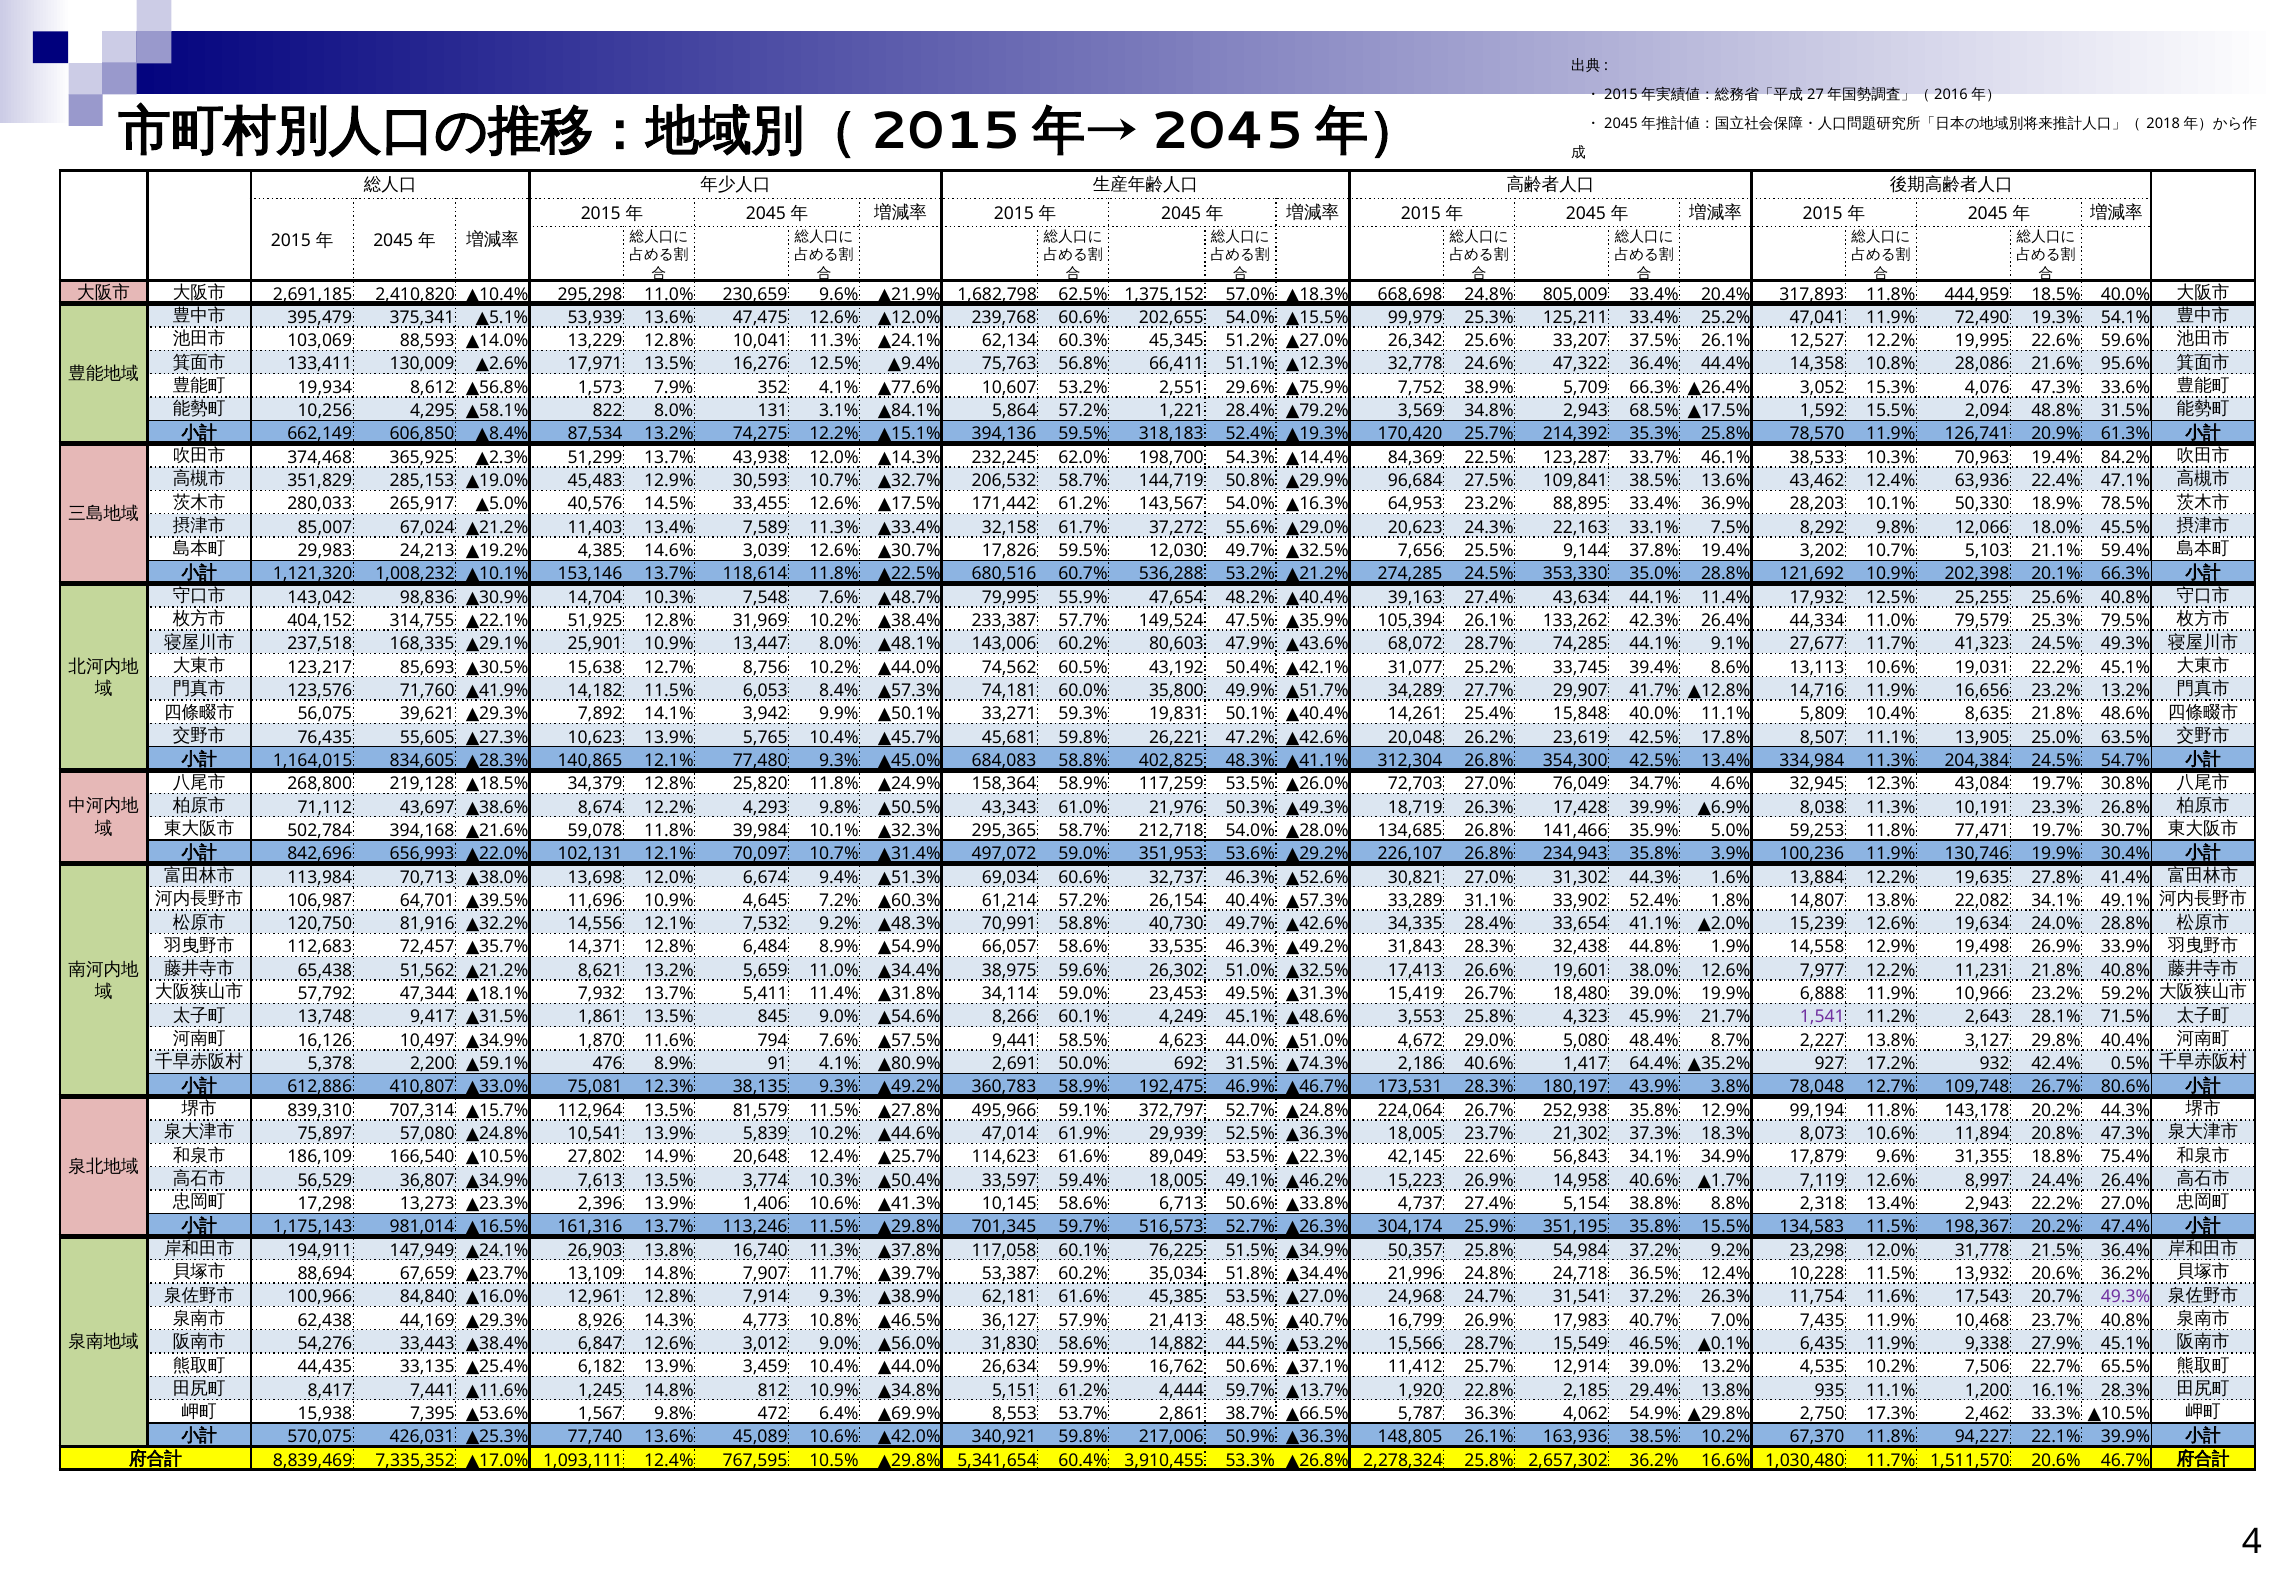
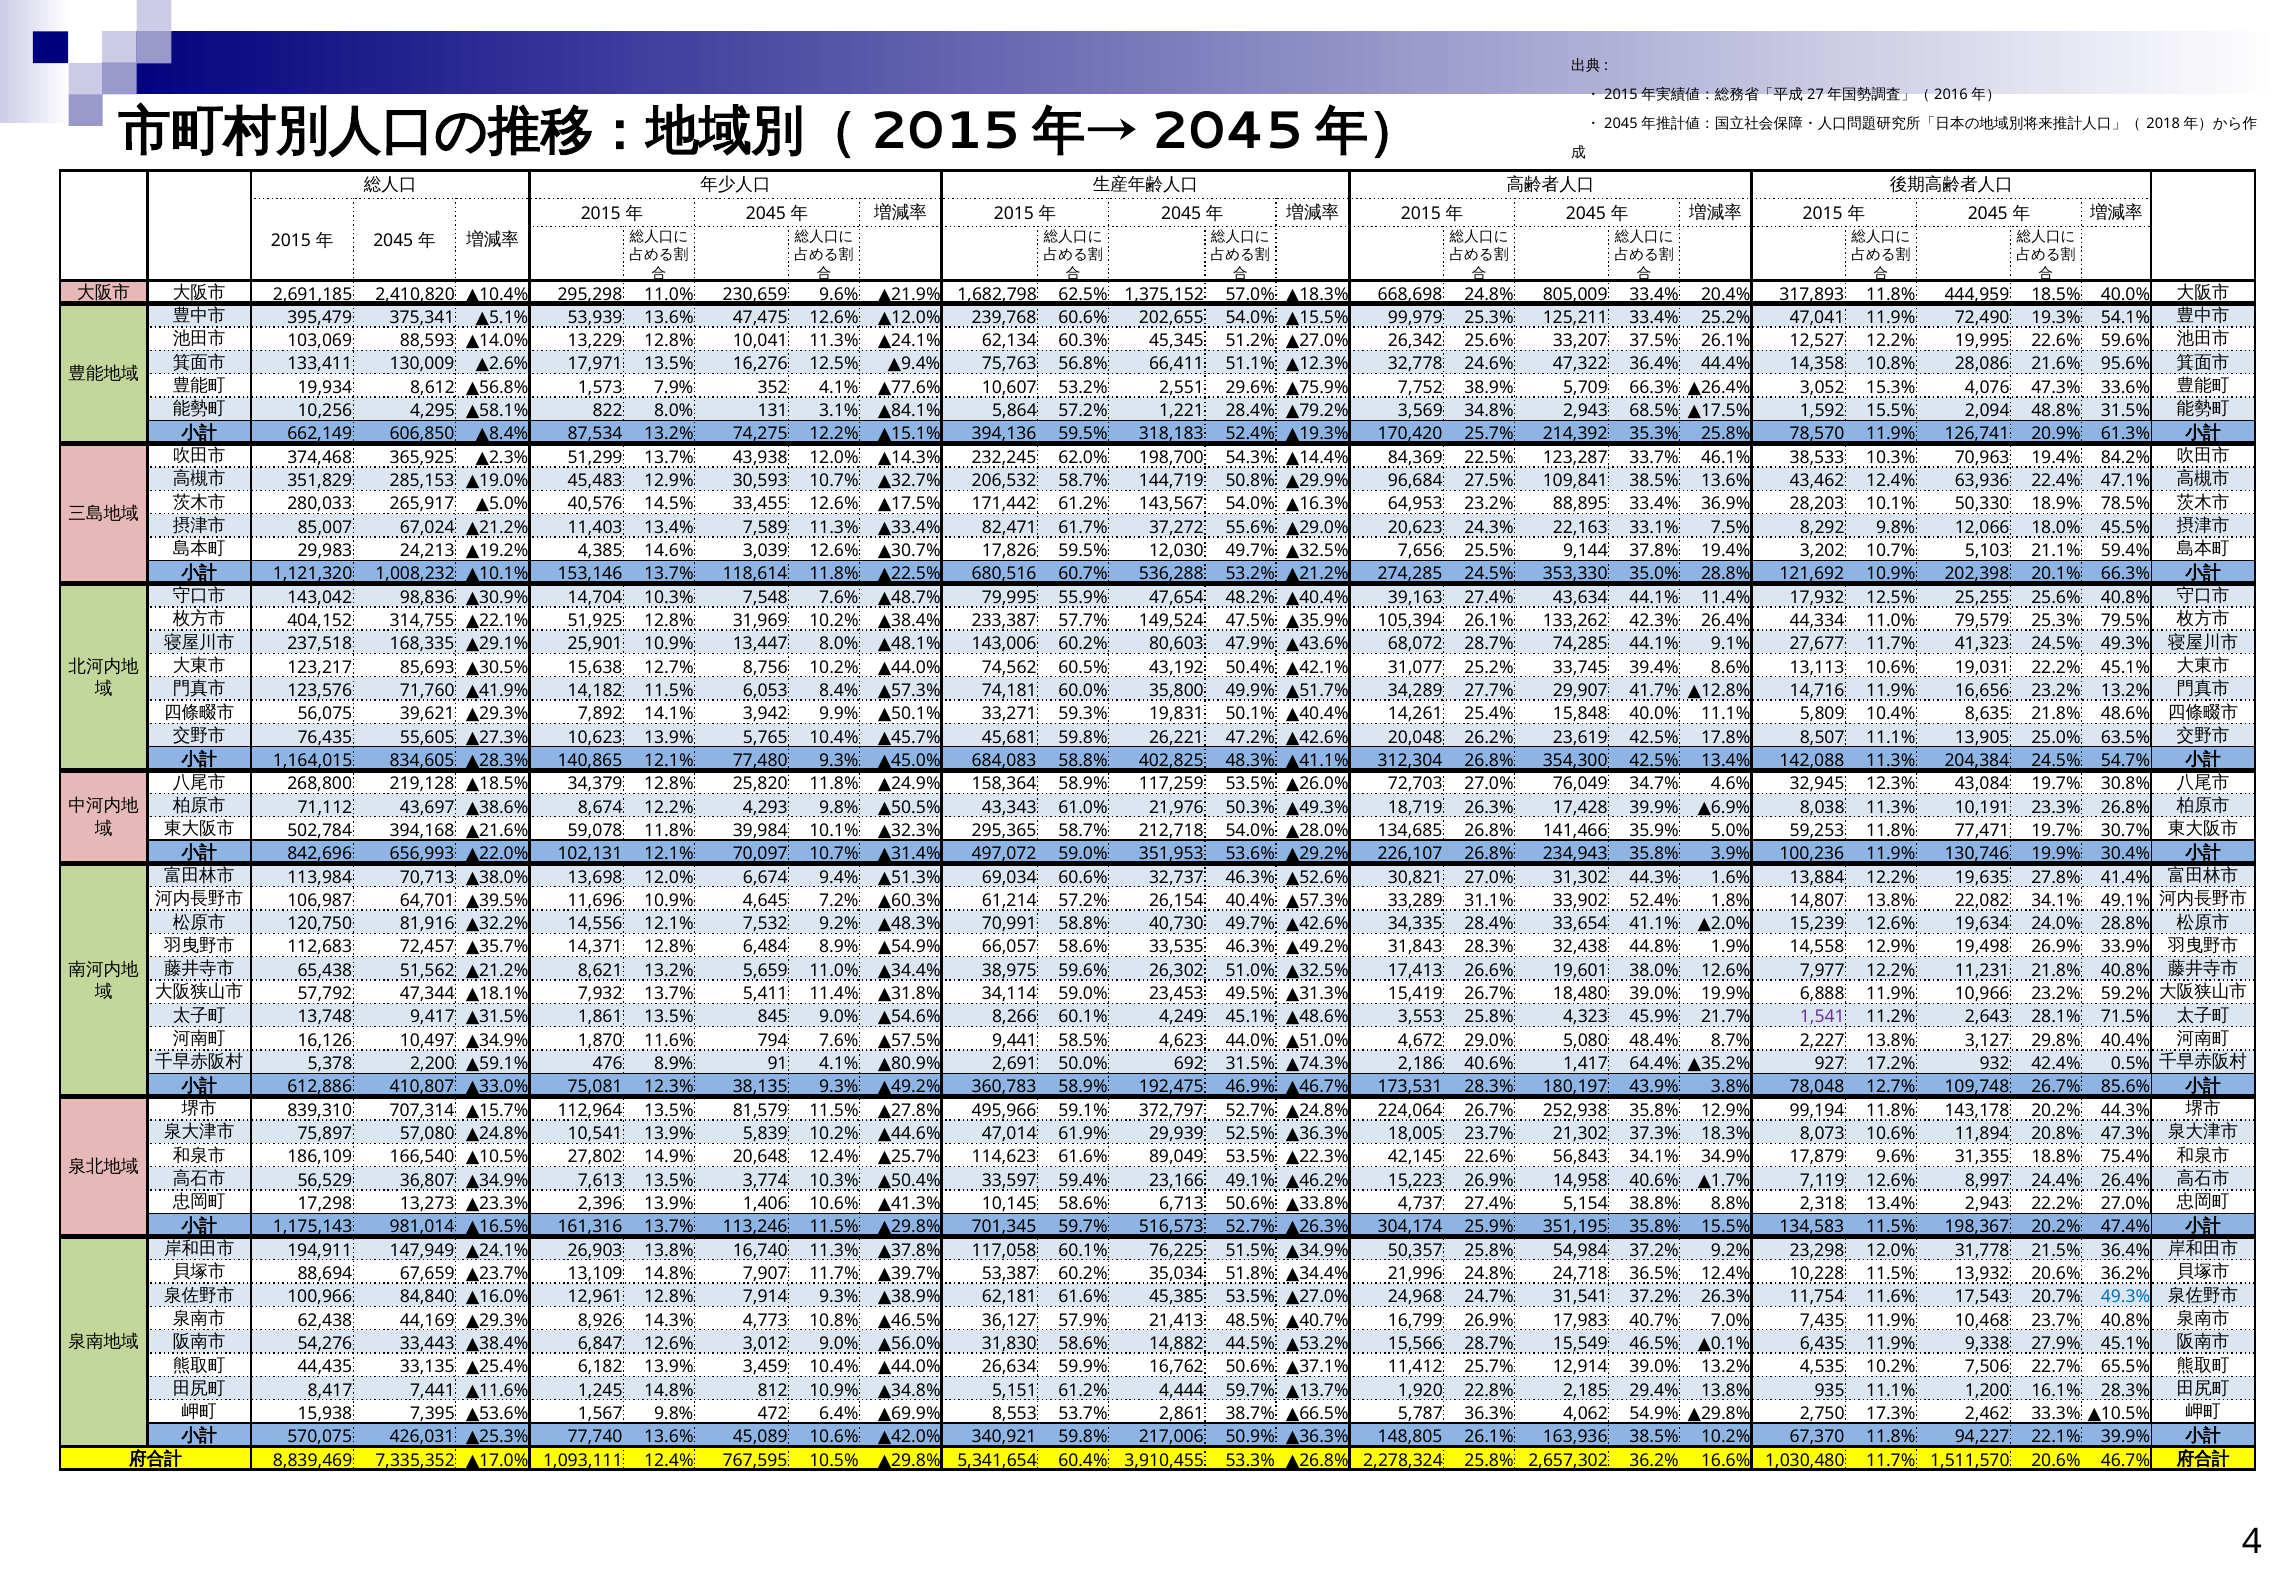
32,158: 32,158 -> 82,471 (1009, 527)
334,984: 334,984 -> 142,088 (1812, 760)
80.6%: 80.6% -> 85.6% (2126, 1087)
59.4% 18,005: 18,005 -> 23,166 (1176, 1180)
49.3% colour: purple -> blue (2126, 1297)
